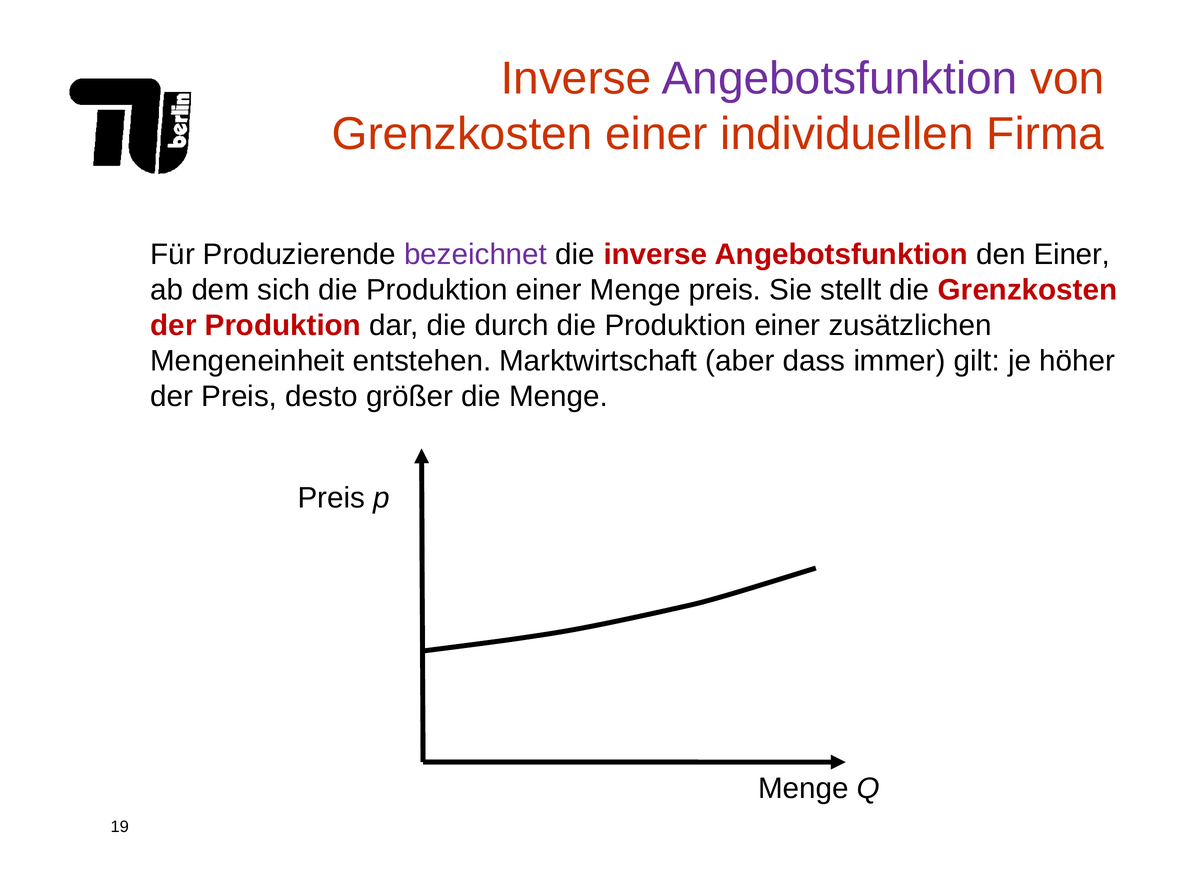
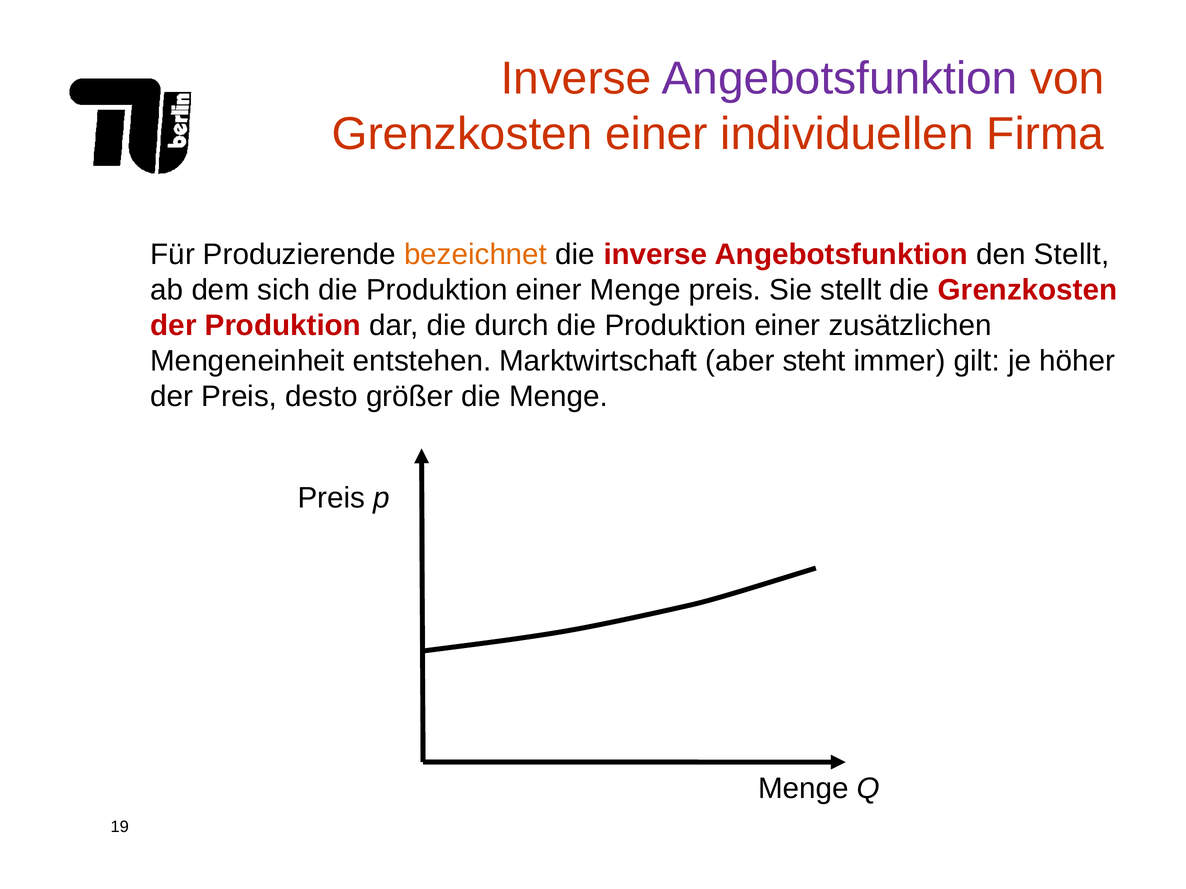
bezeichnet colour: purple -> orange (476, 254)
den Einer: Einer -> Stellt (1072, 254)
dass: dass -> steht (814, 361)
